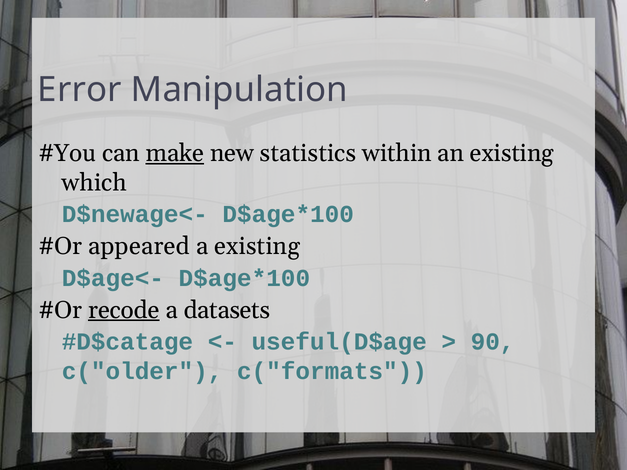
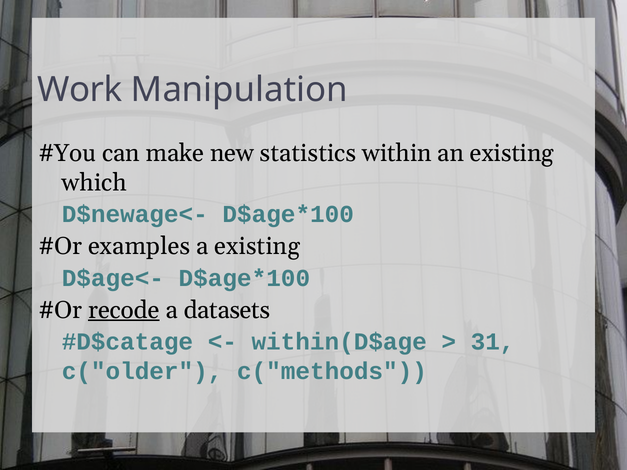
Error: Error -> Work (80, 90)
make underline: present -> none (175, 153)
appeared: appeared -> examples (139, 246)
useful(D$age: useful(D$age -> within(D$age (339, 342)
90: 90 -> 31 (493, 342)
c("formats: c("formats -> c("methods (332, 371)
